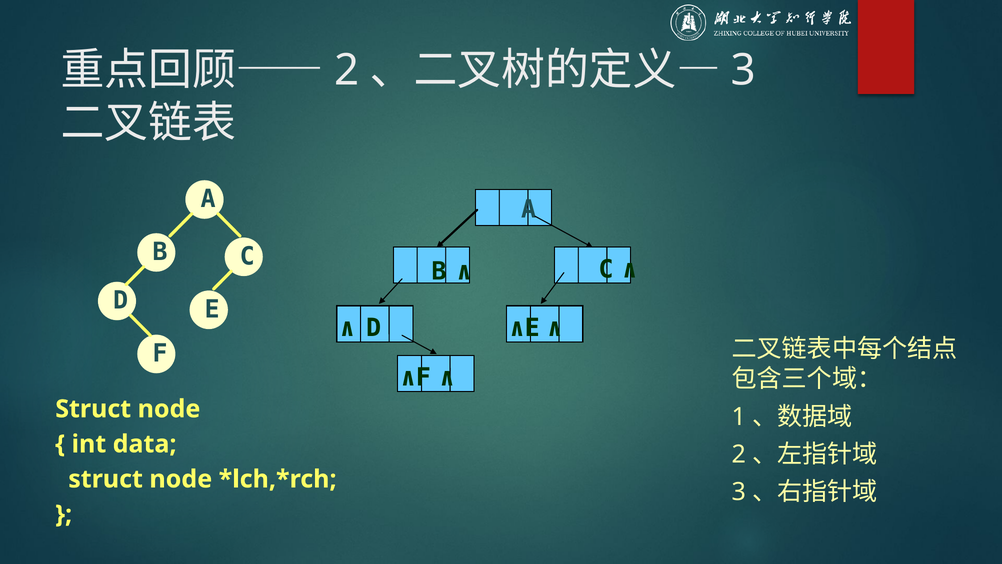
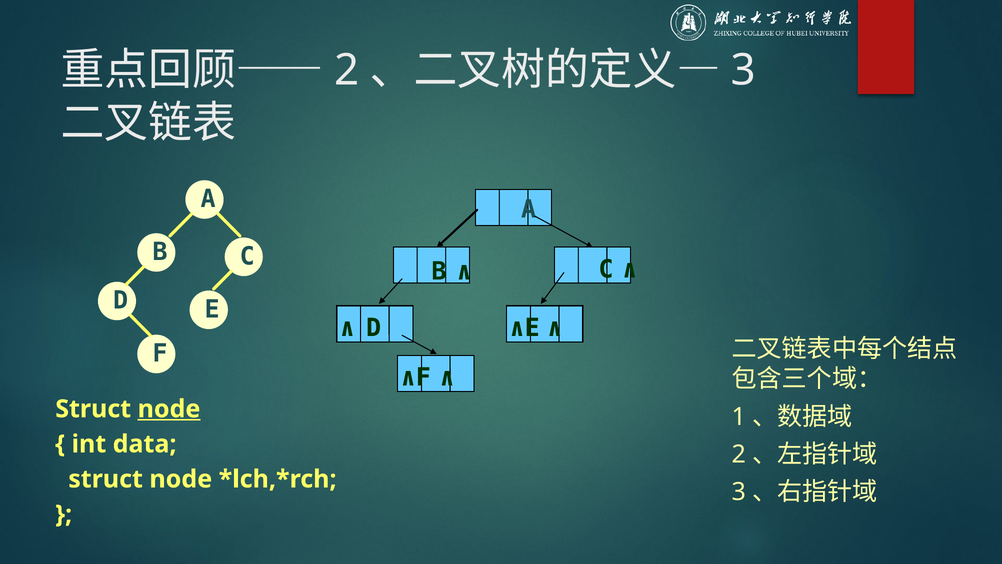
node underline: none -> present (169, 409)
